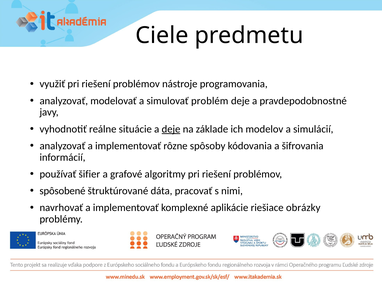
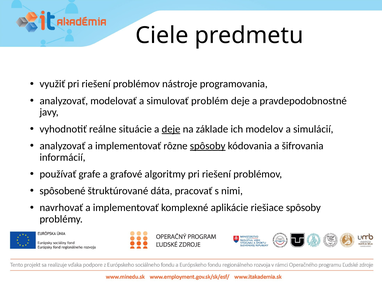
spôsoby underline: none -> present (208, 146)
šifier: šifier -> grafe (89, 174)
riešiace obrázky: obrázky -> spôsoby (303, 207)
